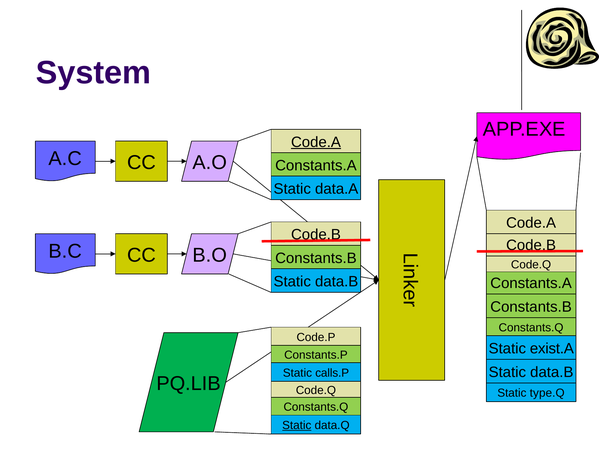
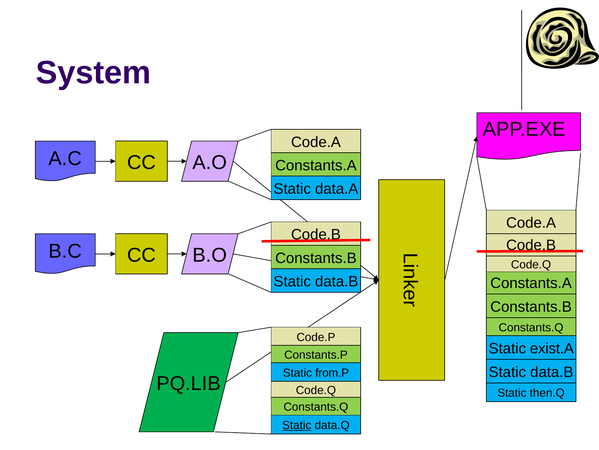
Code.A underline: present -> none (316, 142)
calls.P: calls.P -> from.P (332, 372)
type.Q: type.Q -> then.Q (547, 392)
